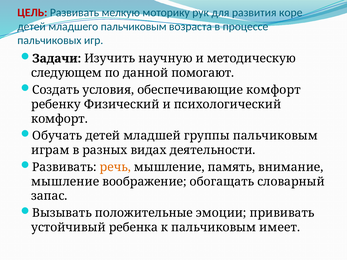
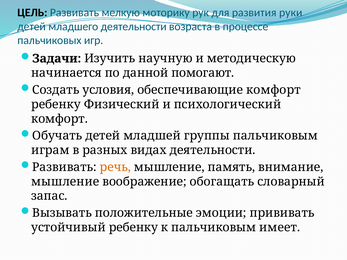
ЦЕЛЬ colour: red -> black (32, 13)
коре: коре -> руки (291, 13)
младшего пальчиковым: пальчиковым -> деятельности (134, 26)
следующем: следующем -> начинается (66, 73)
устойчивый ребенка: ребенка -> ребенку (133, 228)
